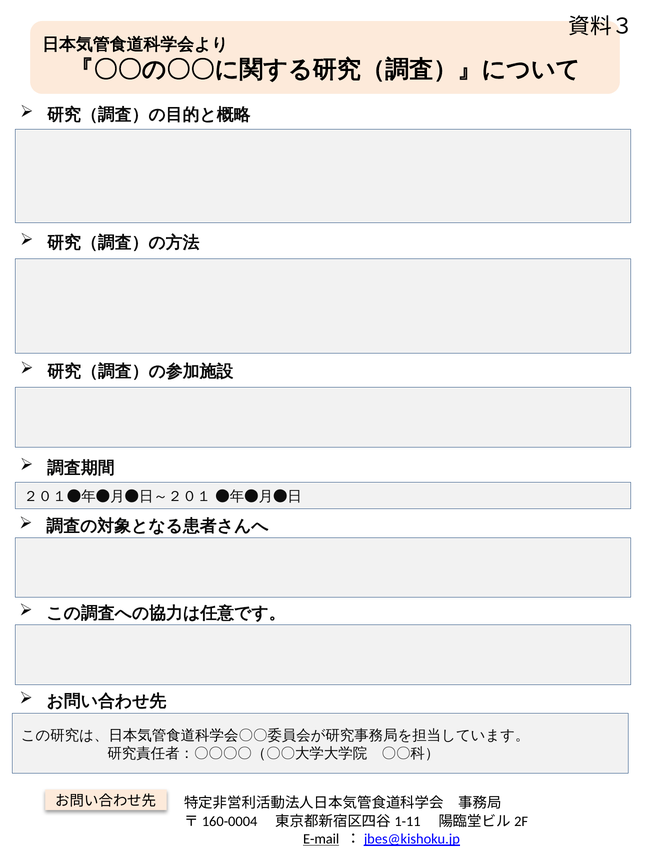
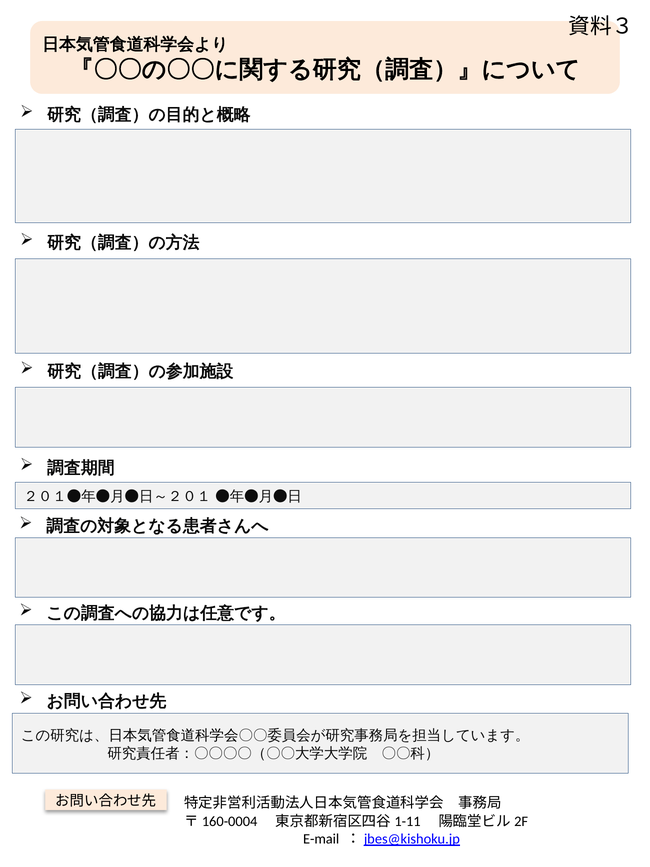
E-mail underline: present -> none (321, 839)
